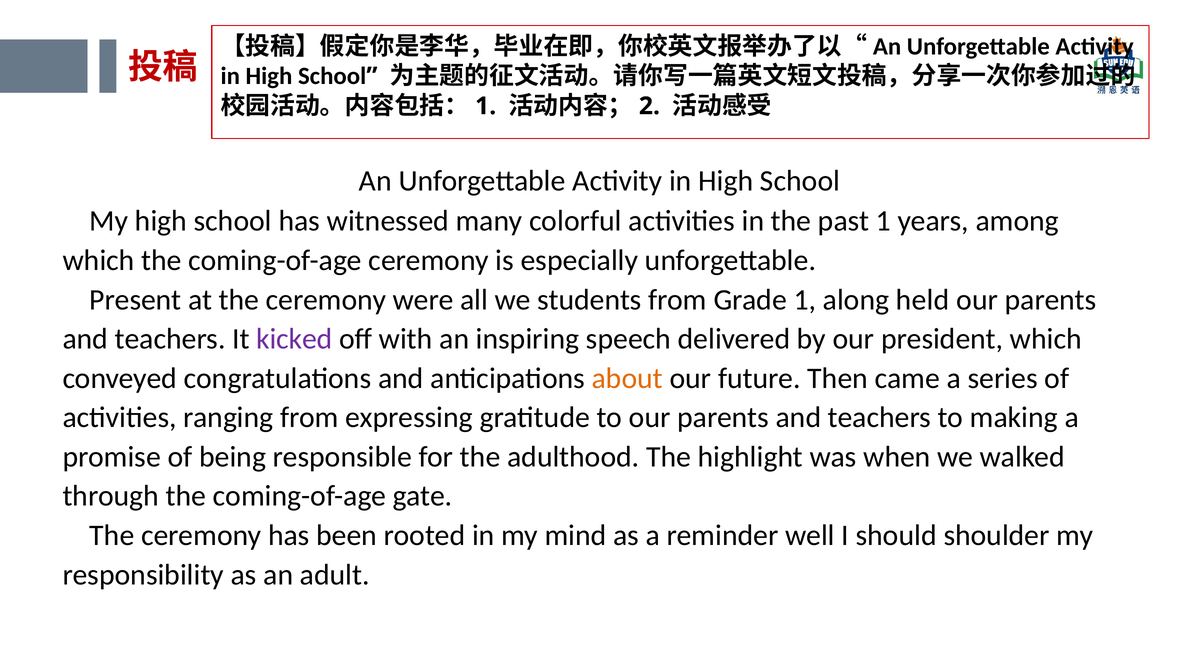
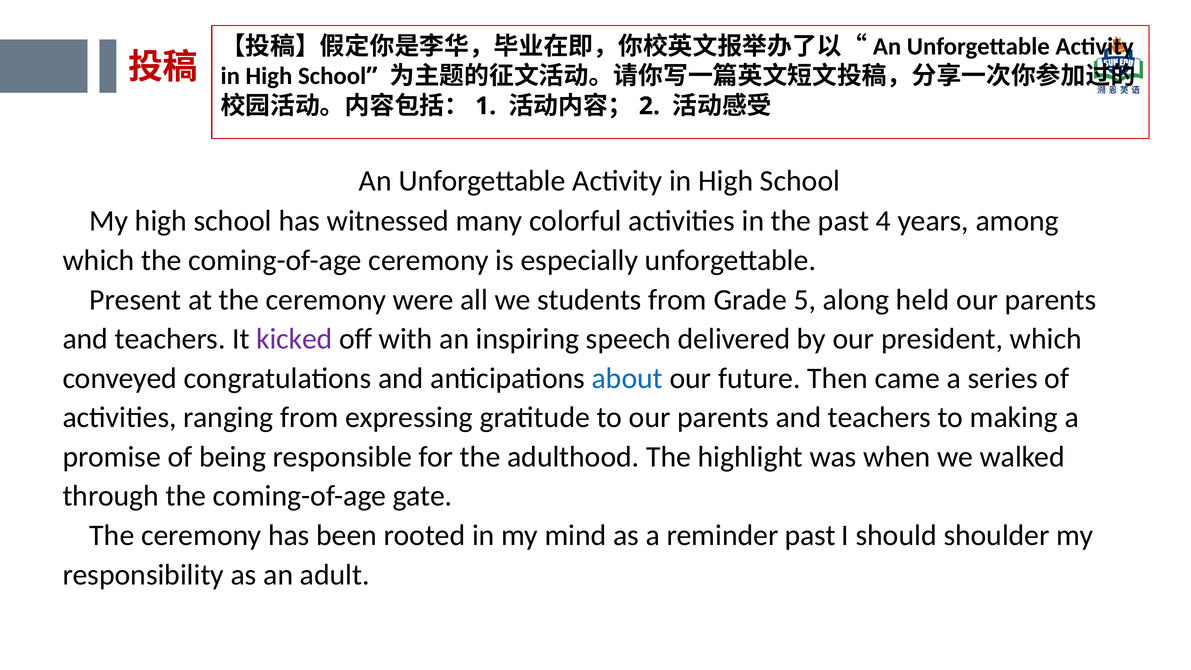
past 1: 1 -> 4 (883, 221)
Grade 1: 1 -> 5 (805, 300)
about colour: orange -> blue (627, 378)
reminder well: well -> past (810, 535)
